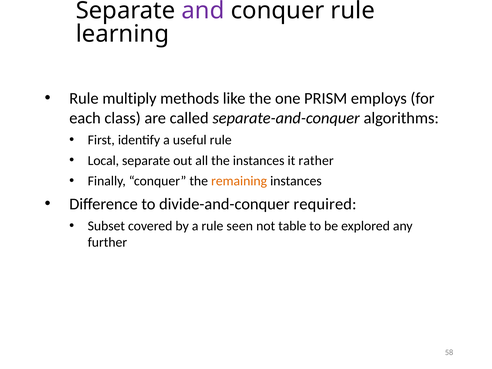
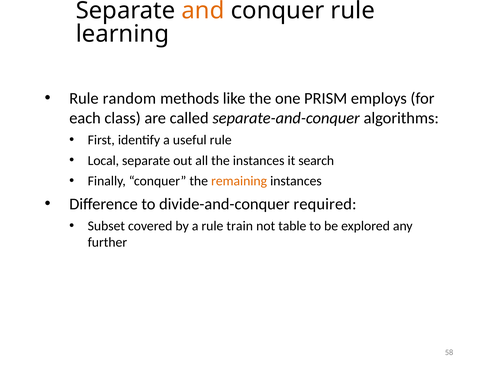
and colour: purple -> orange (203, 11)
multiply: multiply -> random (129, 98)
rather: rather -> search (316, 161)
seen: seen -> train (240, 226)
